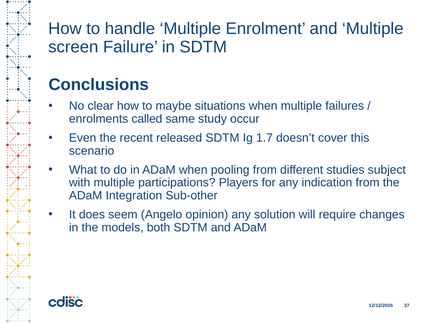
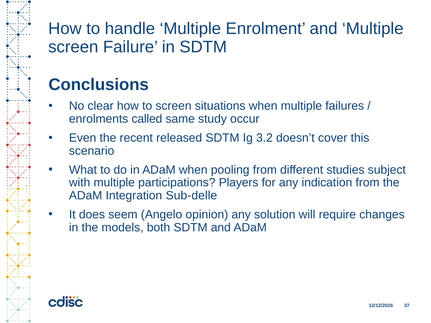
to maybe: maybe -> screen (174, 106)
1.7: 1.7 -> 3.2 (264, 138)
Sub-other: Sub-other -> Sub-delle (191, 196)
